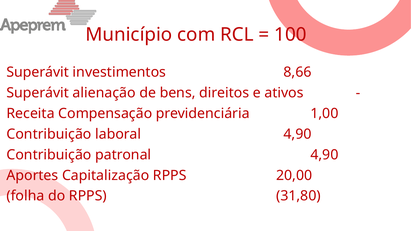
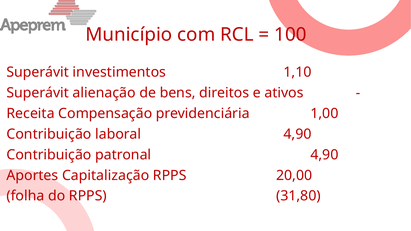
8,66: 8,66 -> 1,10 (297, 72)
